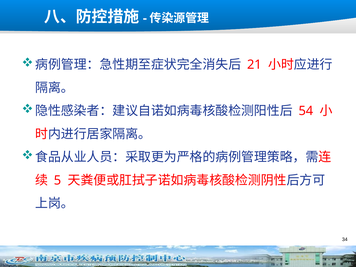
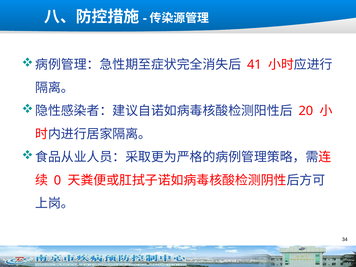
21: 21 -> 41 (254, 65)
54: 54 -> 20 (306, 111)
5: 5 -> 0 (58, 180)
